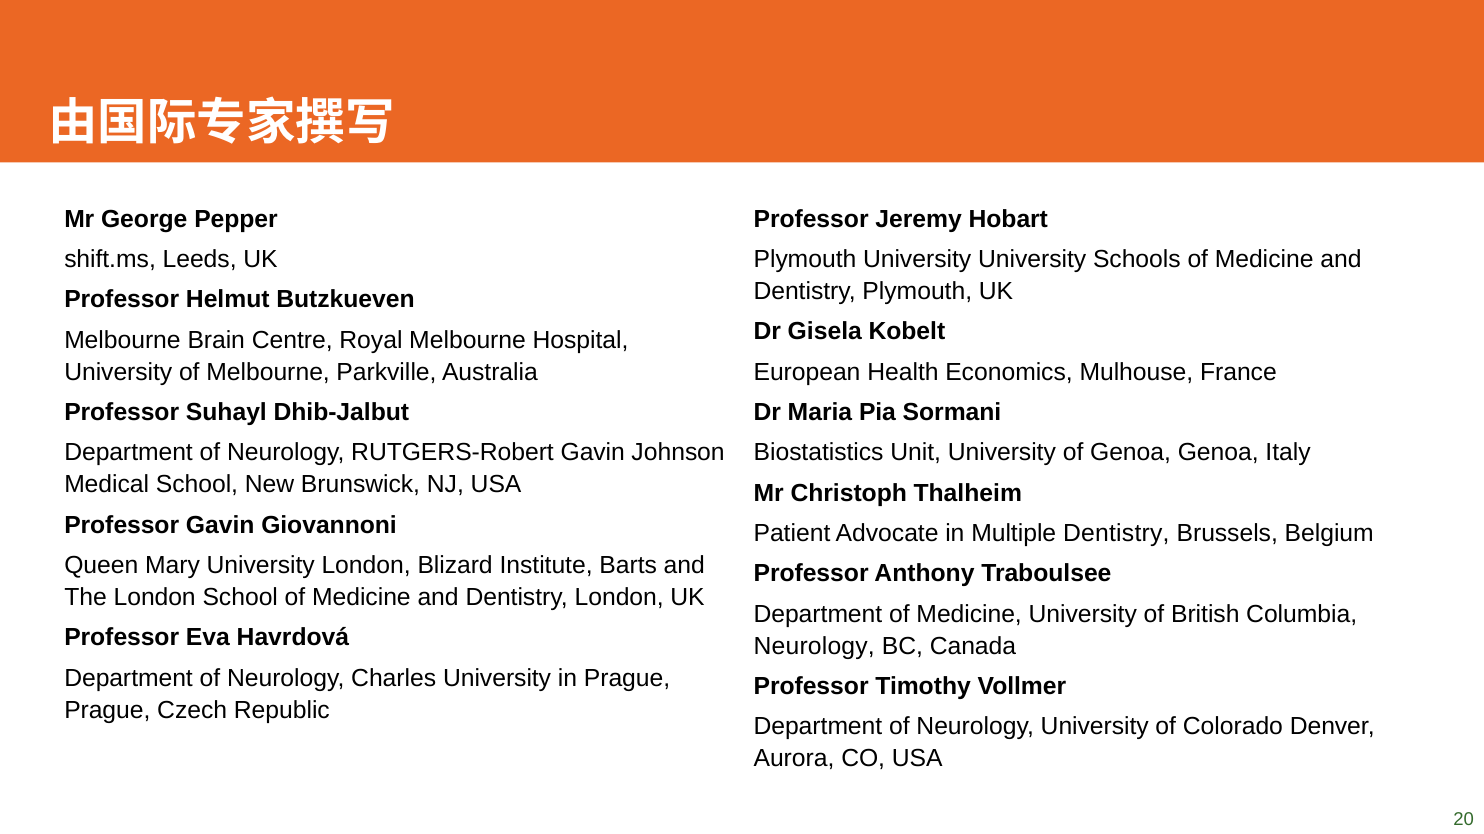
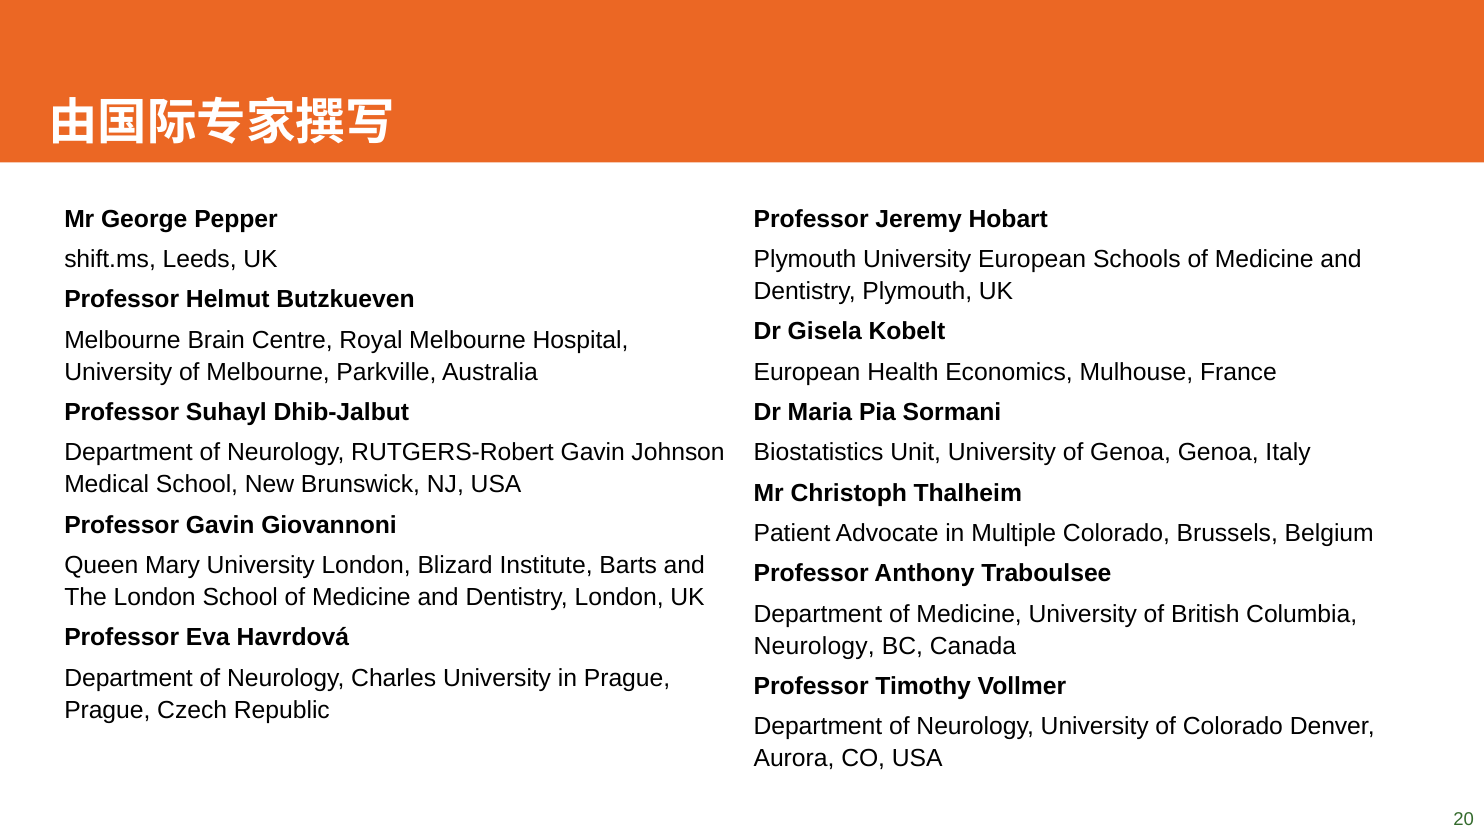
University University: University -> European (1032, 259)
Multiple Dentistry: Dentistry -> Colorado (1116, 534)
